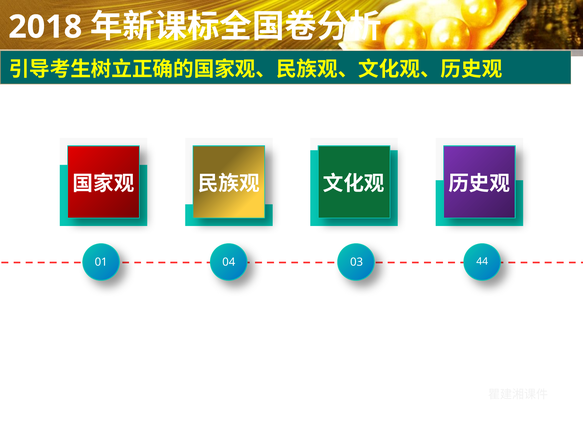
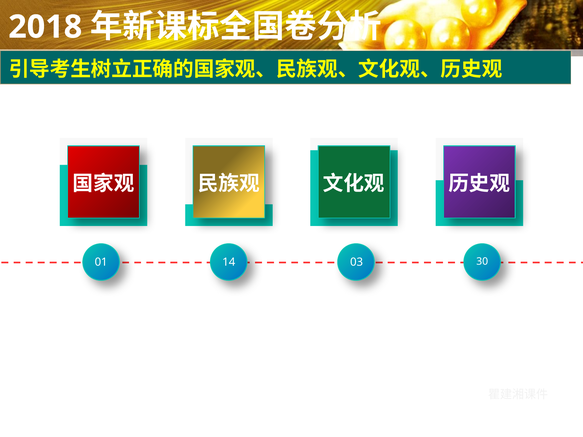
04: 04 -> 14 (229, 262)
44: 44 -> 30 (482, 262)
